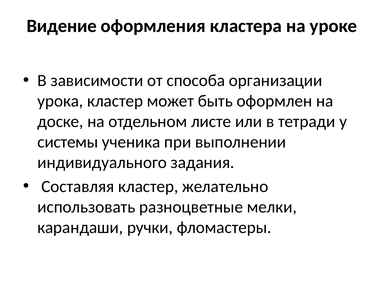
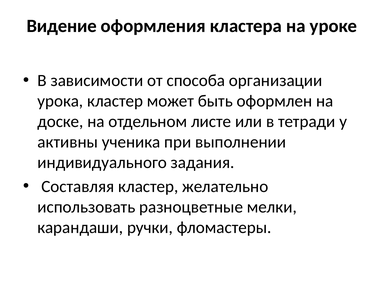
системы: системы -> активны (68, 142)
